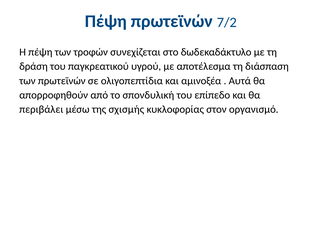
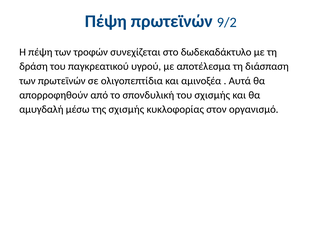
7/2: 7/2 -> 9/2 (227, 22)
του επίπεδο: επίπεδο -> σχισμής (212, 95)
περιβάλει: περιβάλει -> αμυγδαλή (41, 110)
